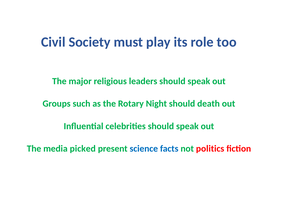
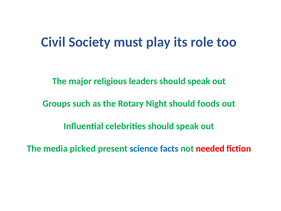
death: death -> foods (208, 103)
politics: politics -> needed (210, 148)
